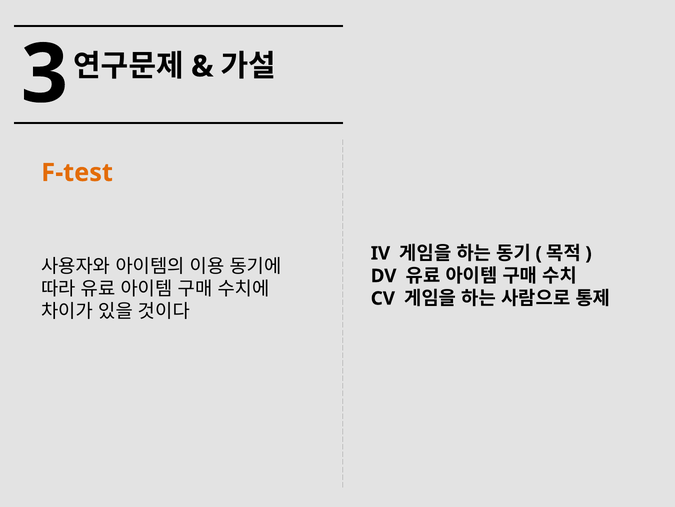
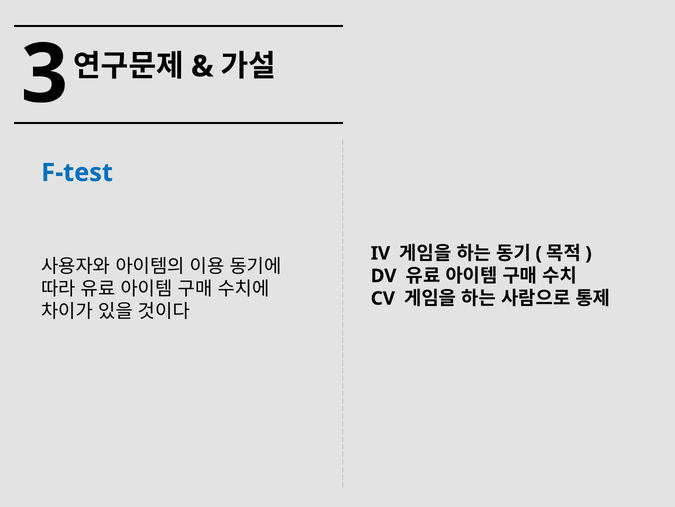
F-test colour: orange -> blue (77, 172)
